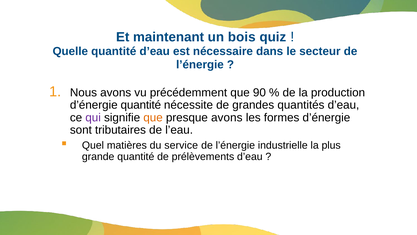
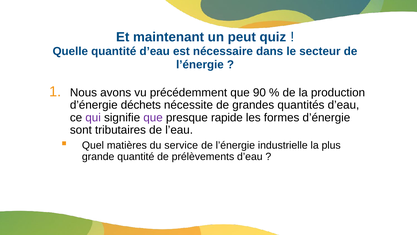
bois: bois -> peut (242, 37)
d’énergie quantité: quantité -> déchets (141, 105)
que colour: orange -> purple (153, 117)
presque avons: avons -> rapide (227, 117)
